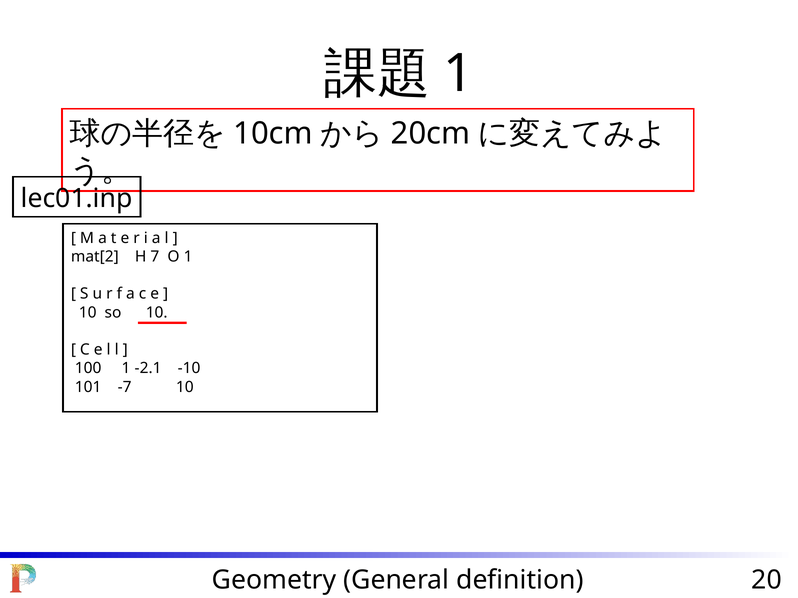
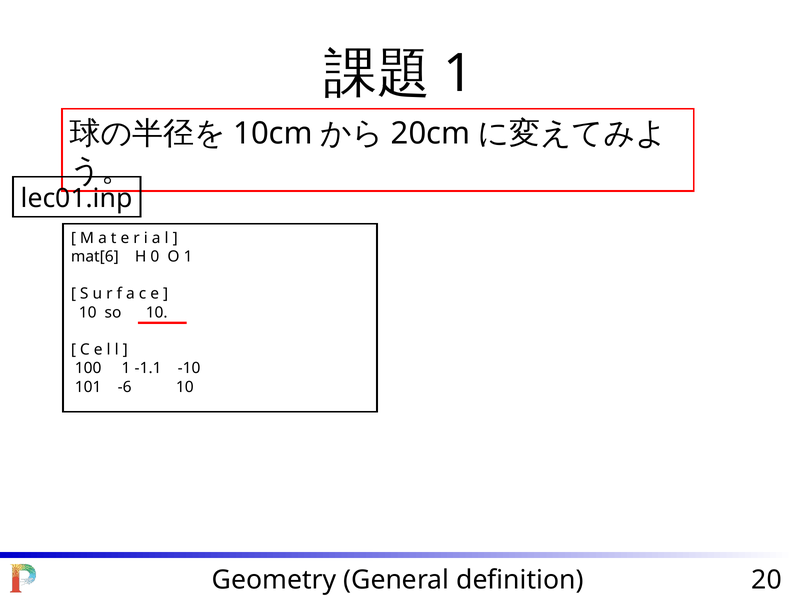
mat[2: mat[2 -> mat[6 (95, 257)
7: 7 -> 0 (155, 257)
-2.1: -2.1 -> -1.1 (148, 369)
-7: -7 -> -6 (125, 387)
